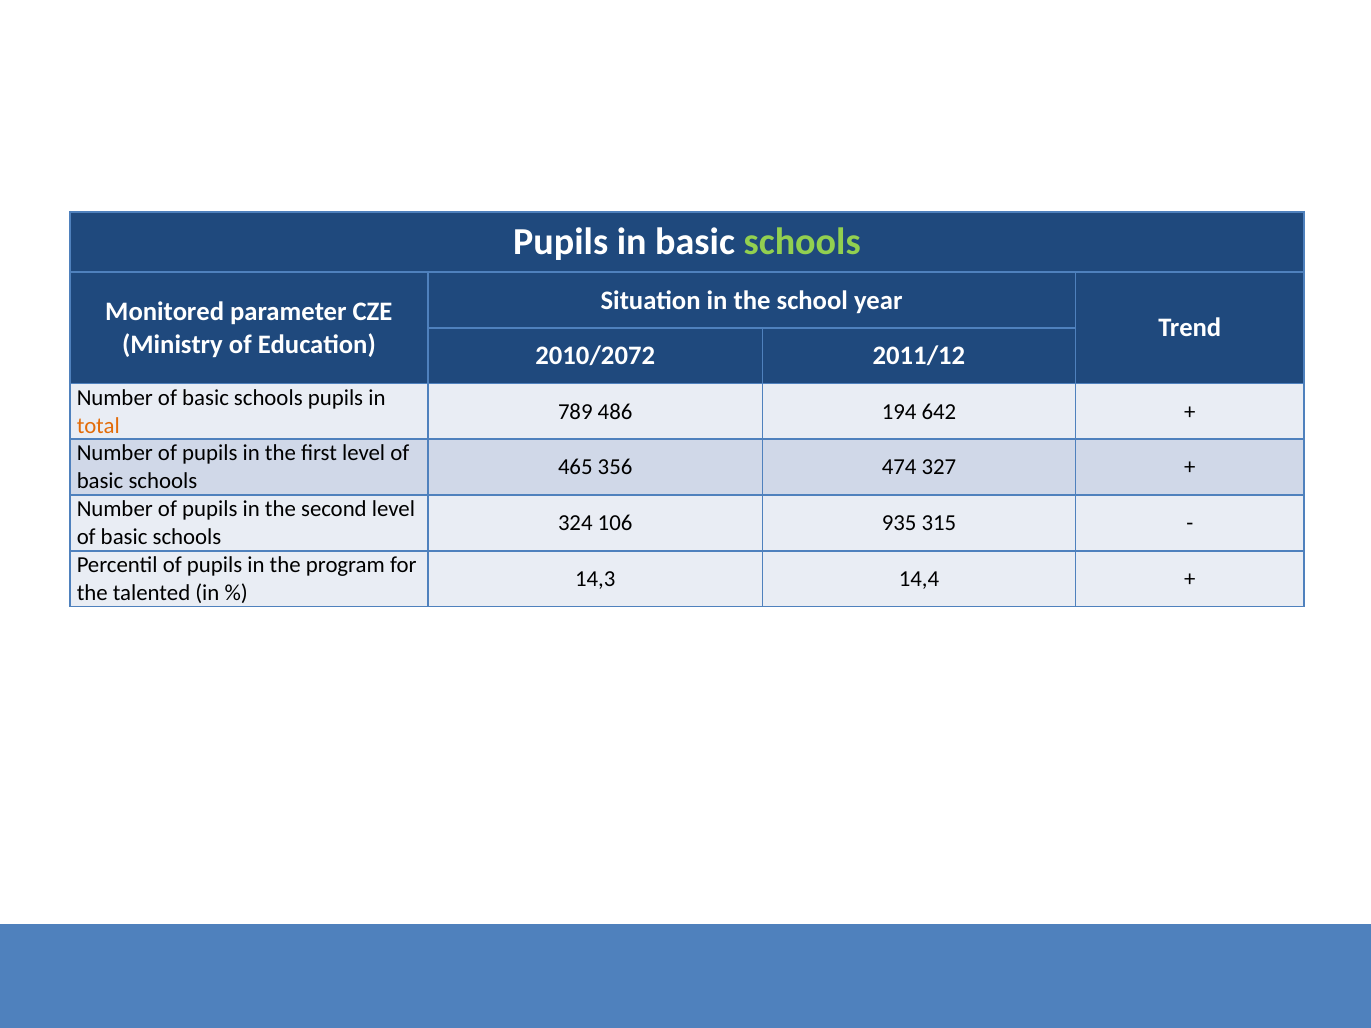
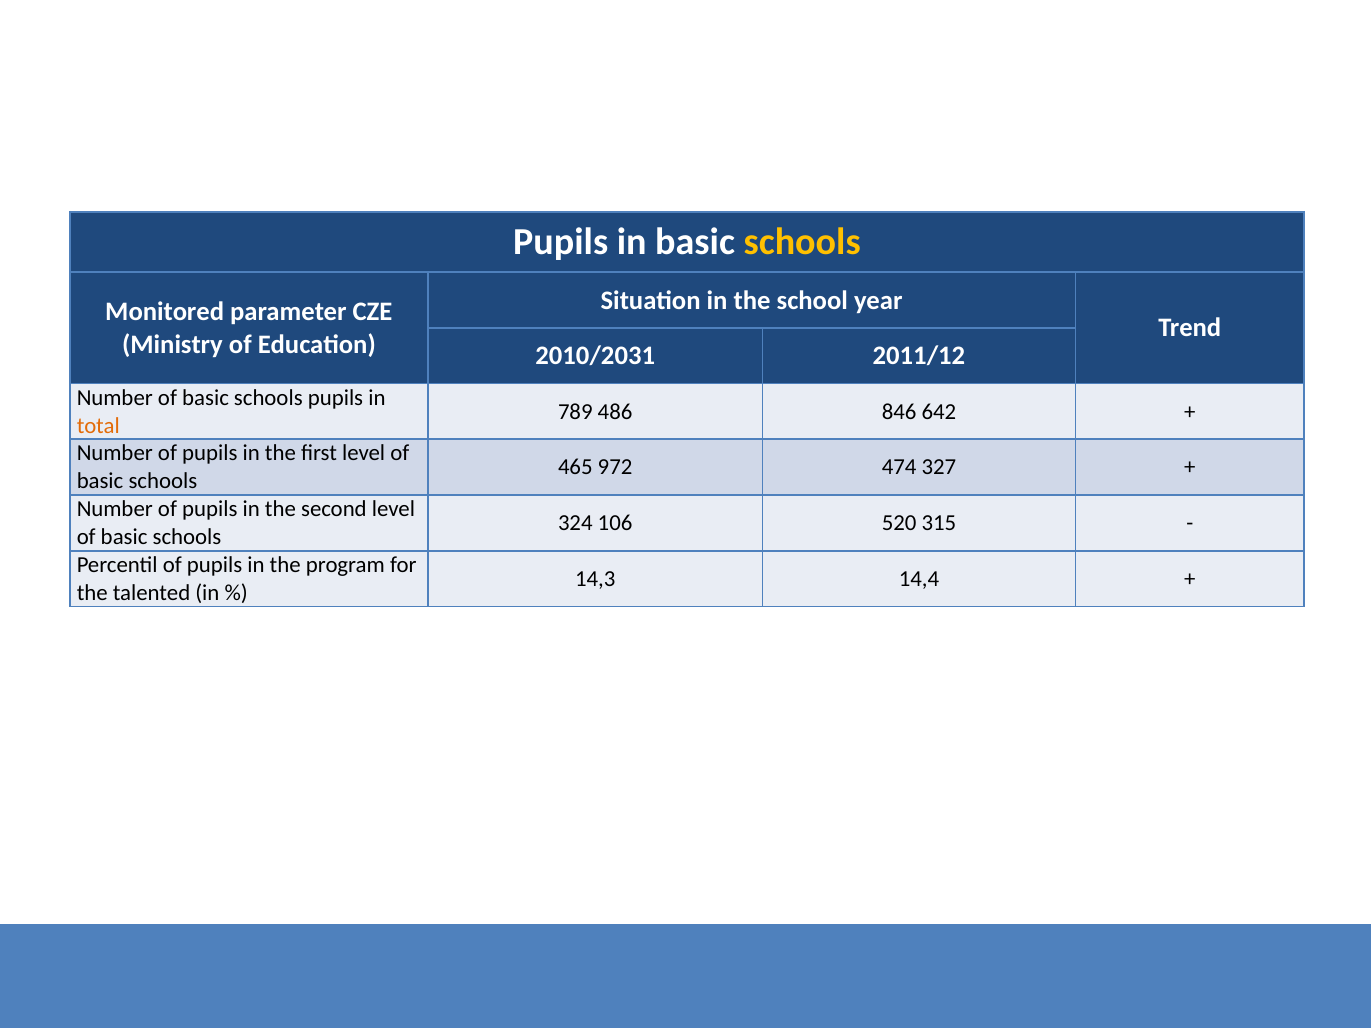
schools colour: light green -> yellow (802, 242)
2010/2072: 2010/2072 -> 2010/2031 (595, 356)
194: 194 -> 846 (899, 412)
356: 356 -> 972 (615, 467)
935: 935 -> 520 (899, 523)
